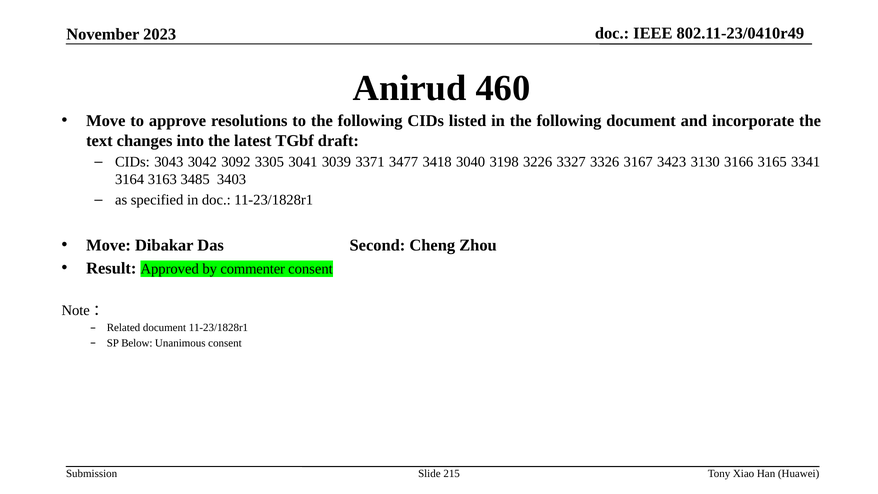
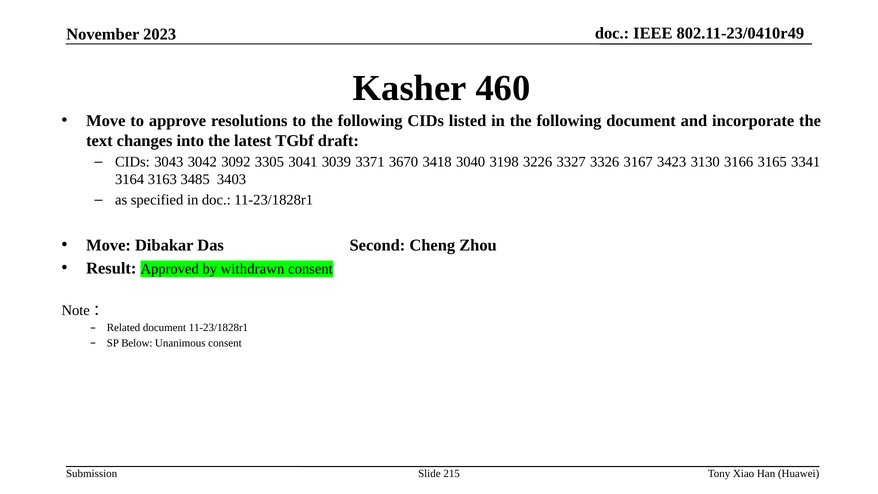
Anirud: Anirud -> Kasher (410, 88)
3477: 3477 -> 3670 (404, 162)
commenter: commenter -> withdrawn (253, 269)
